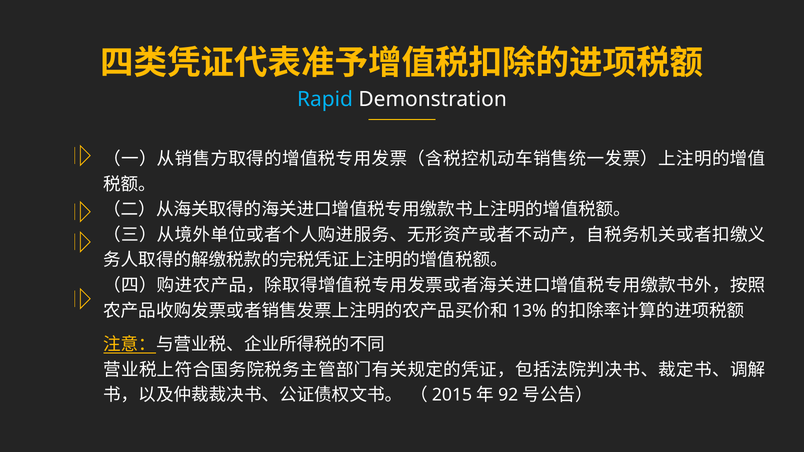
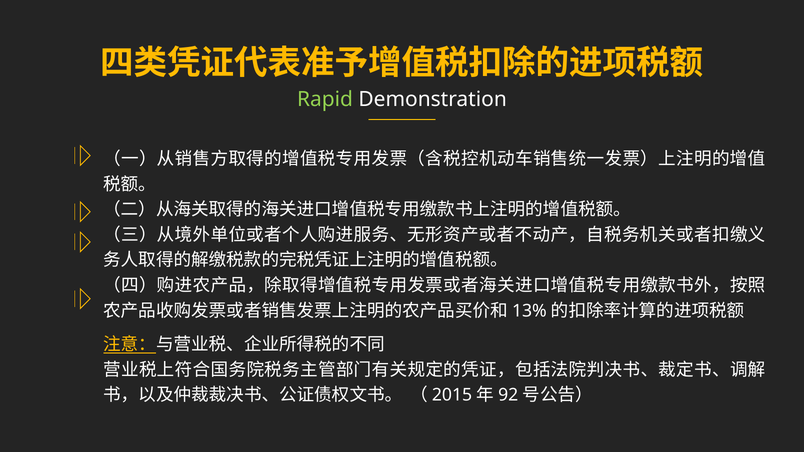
Rapid colour: light blue -> light green (325, 99)
